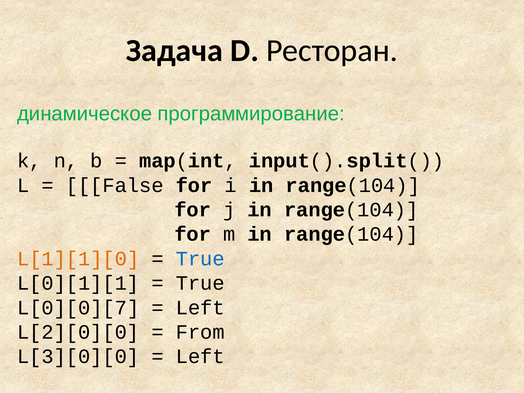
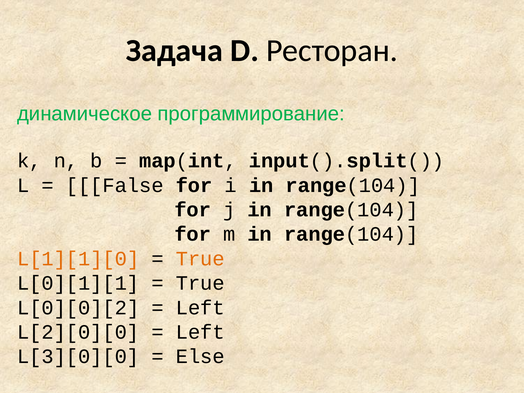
True colour: blue -> orange (200, 259)
L[0][0][7: L[0][0][7 -> L[0][0][2 (78, 308)
From: From -> Left (200, 332)
Left: Left -> Else (200, 357)
